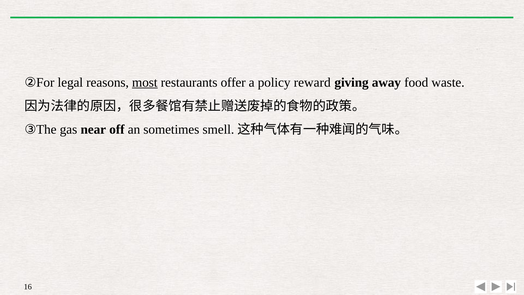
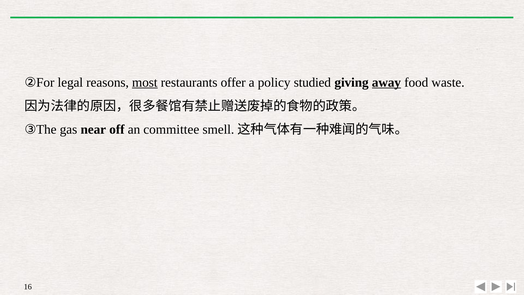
reward: reward -> studied (312, 82)
away underline: none -> present (386, 82)
sometimes: sometimes -> committee (171, 130)
